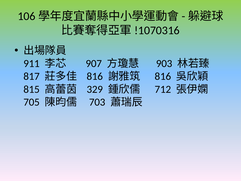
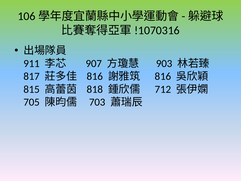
329: 329 -> 818 (95, 89)
